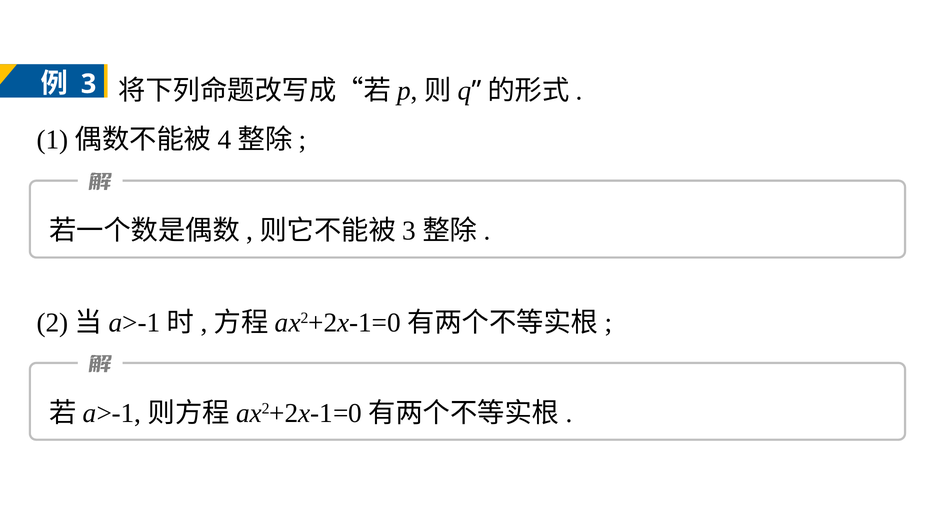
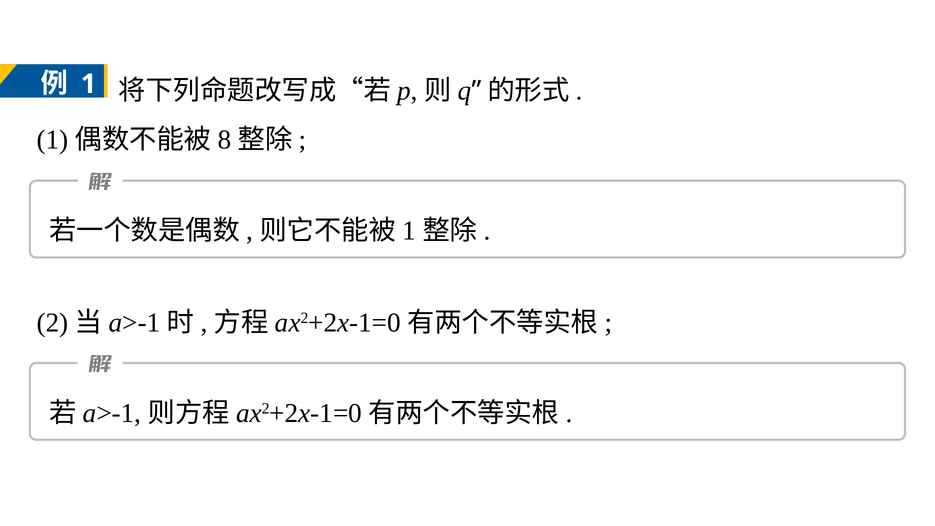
3: 3 -> 1 (89, 84)
4: 4 -> 8 (225, 140)
3: 3 -> 1 (409, 231)
